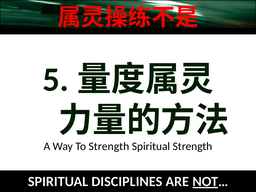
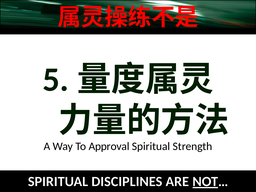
To Strength: Strength -> Approval (109, 146)
